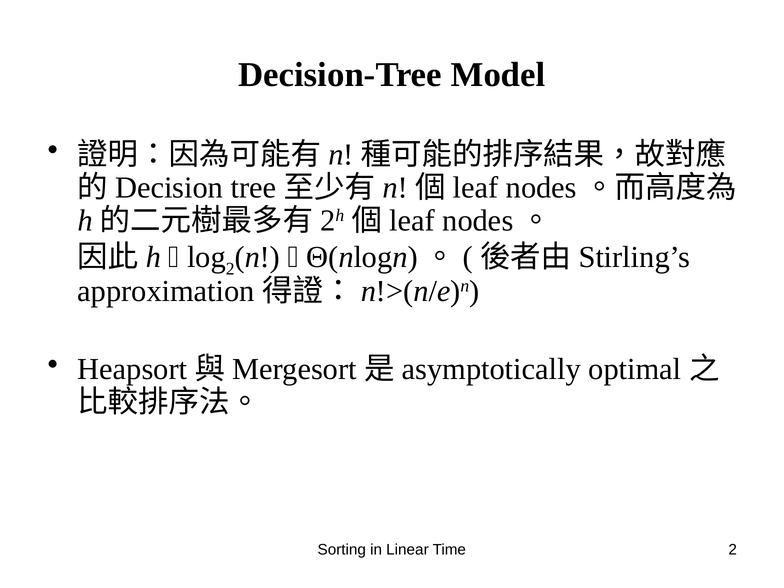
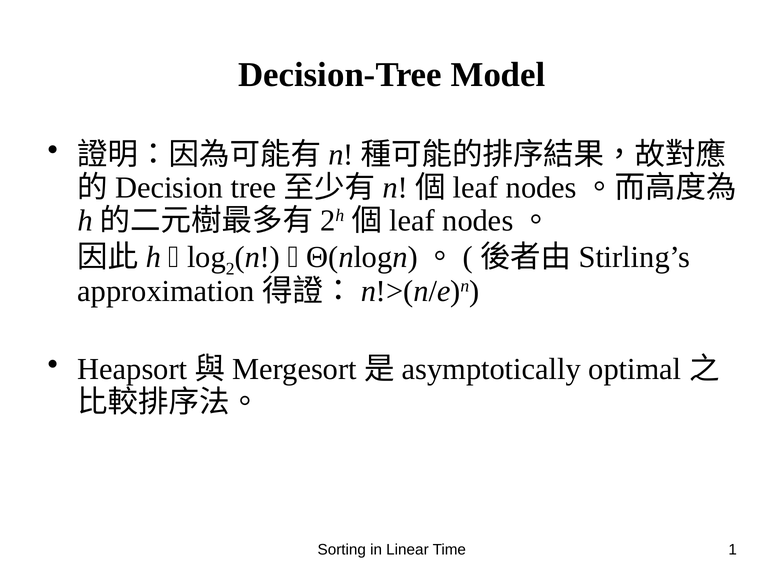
Time 2: 2 -> 1 (733, 550)
